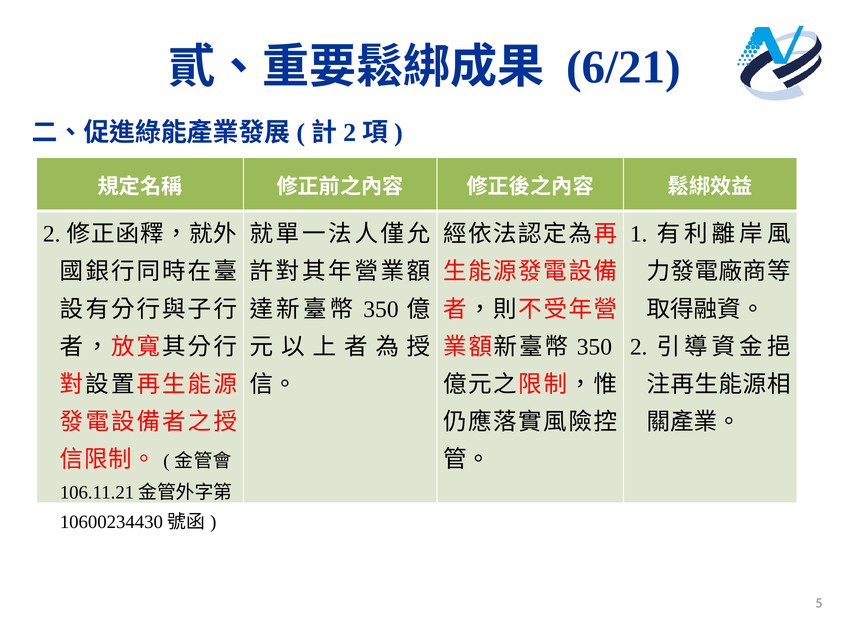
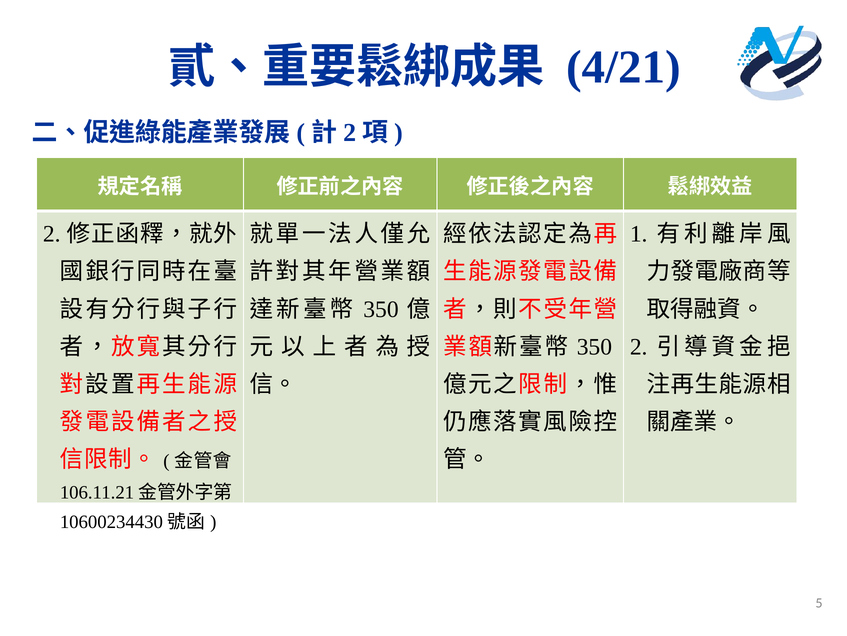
6/21: 6/21 -> 4/21 (623, 67)
